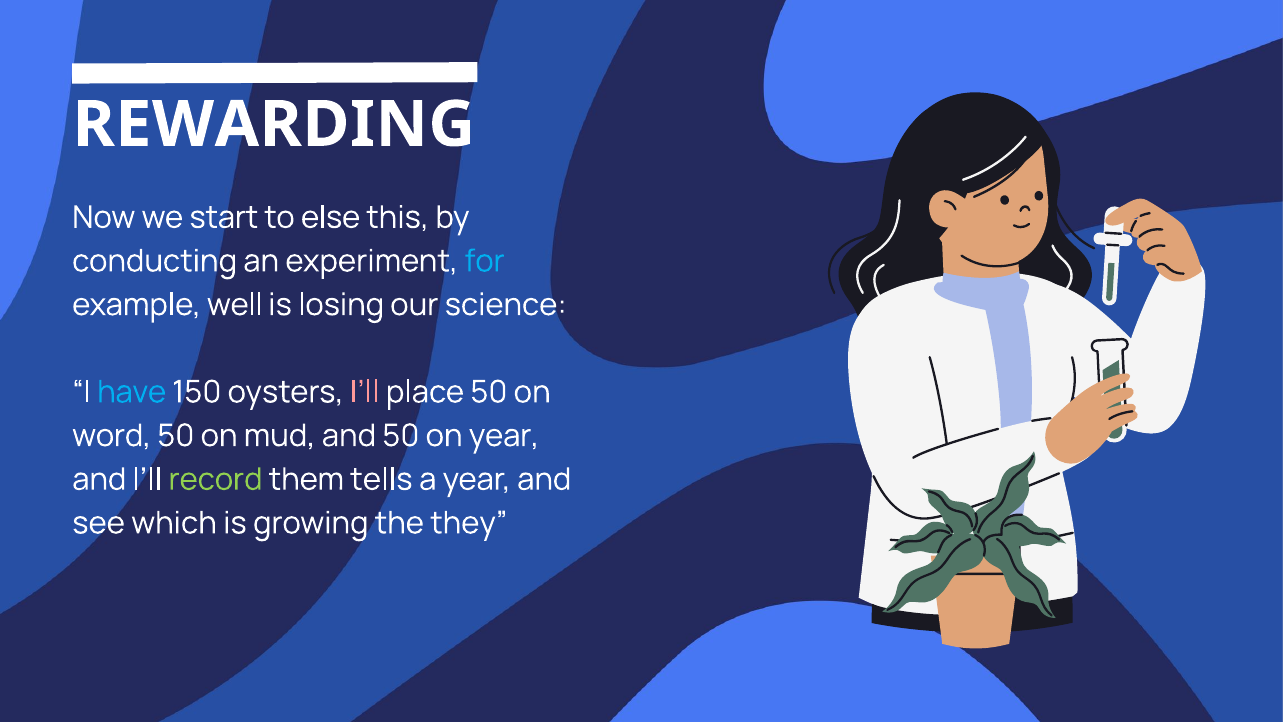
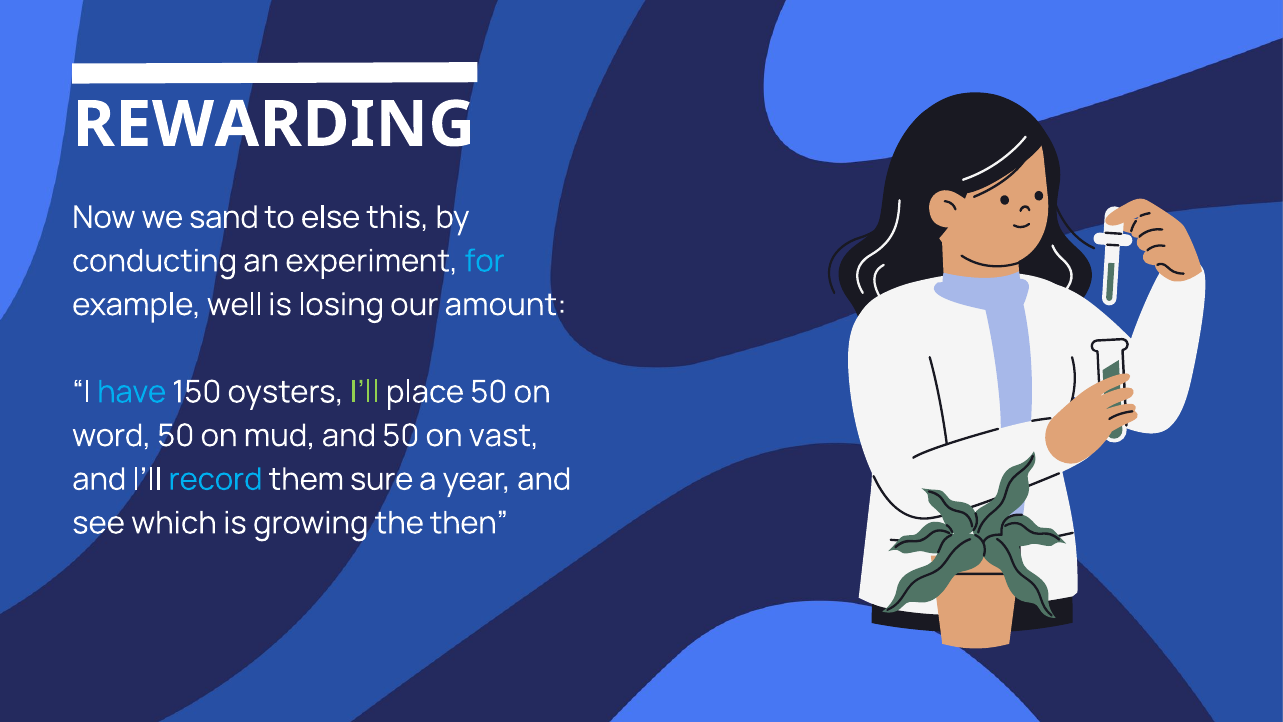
start: start -> sand (224, 217)
science: science -> amount (506, 305)
I’ll colour: pink -> light green (365, 392)
on year: year -> vast (504, 436)
record colour: light green -> light blue (216, 479)
tells: tells -> sure (382, 479)
they: they -> then (469, 523)
